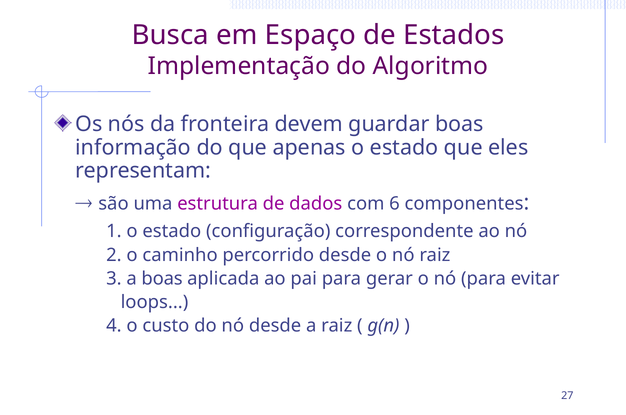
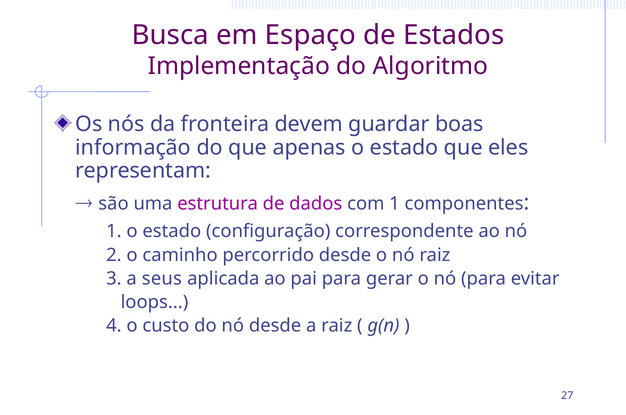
com 6: 6 -> 1 (395, 204)
a boas: boas -> seus (162, 279)
